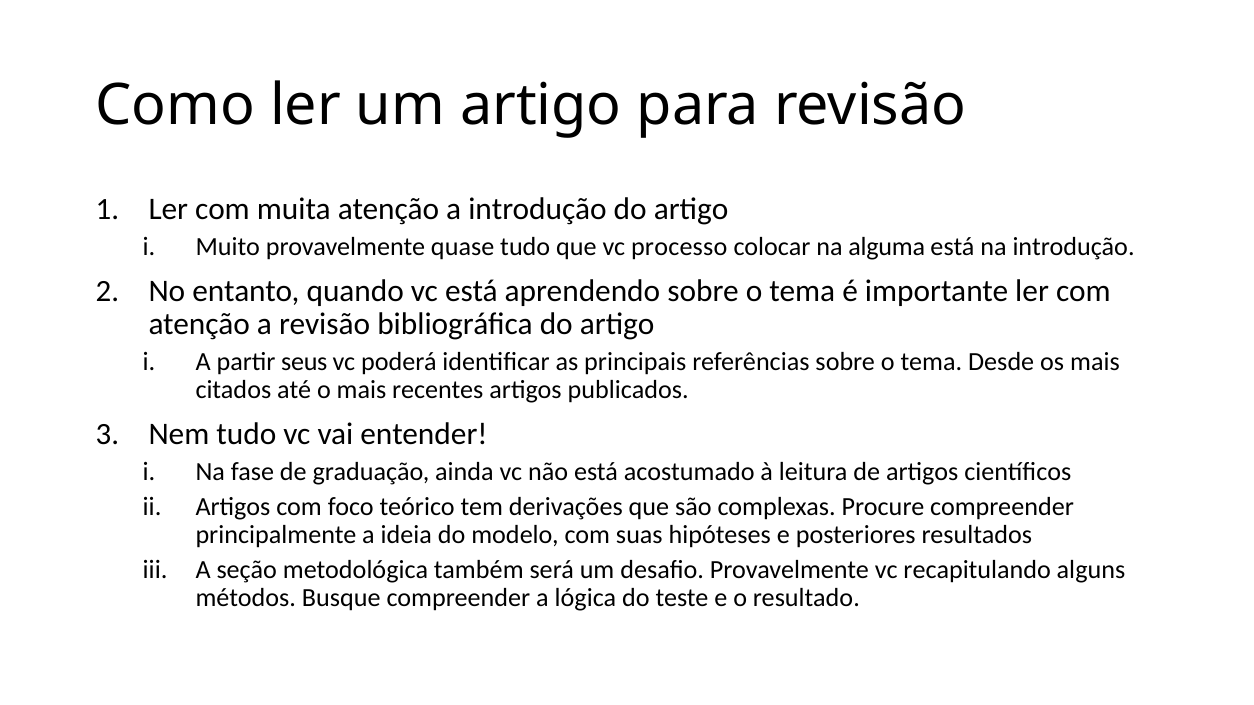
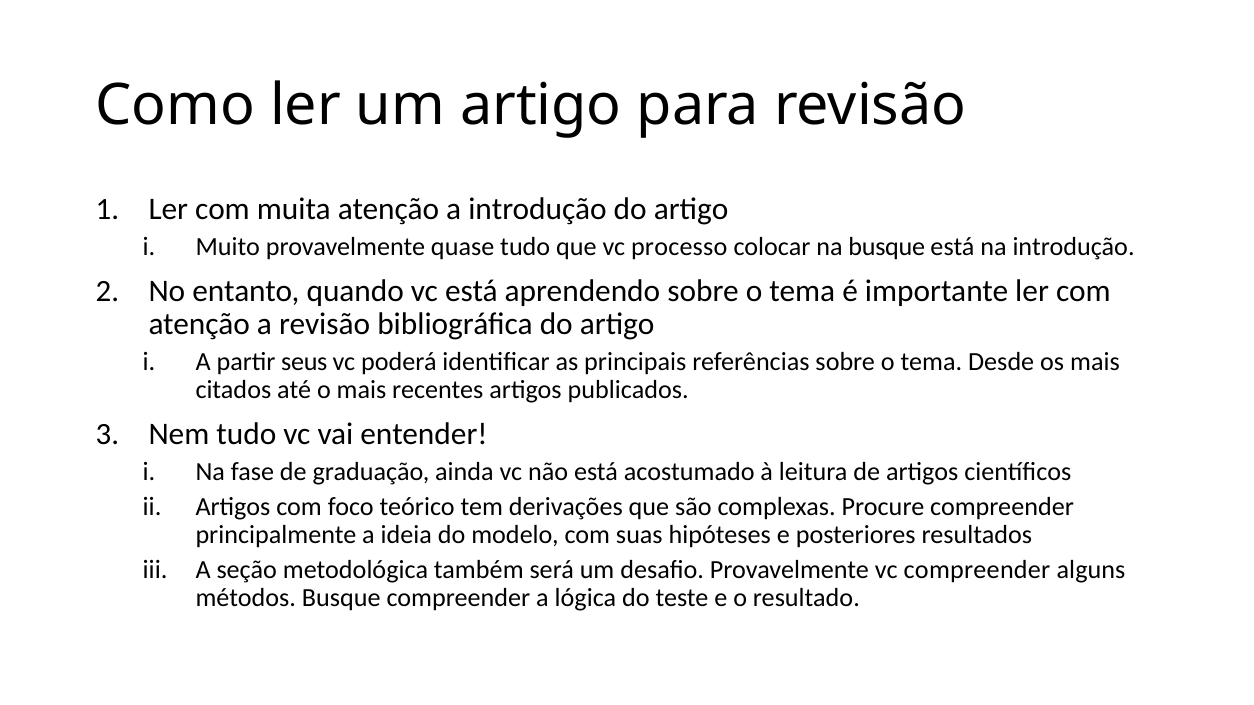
na alguma: alguma -> busque (887, 247)
vc recapitulando: recapitulando -> compreender (977, 570)
